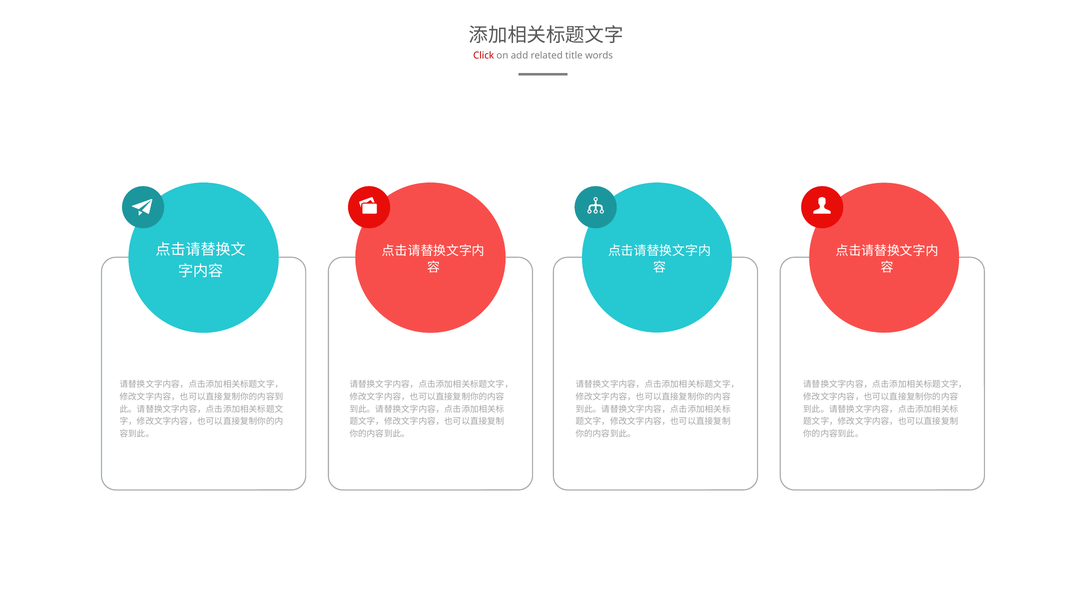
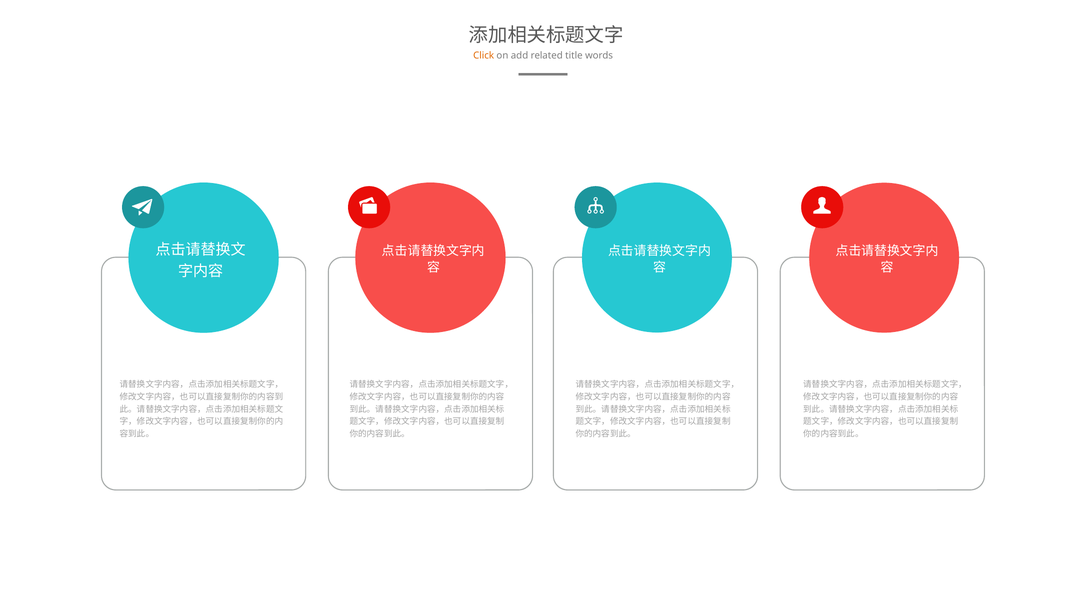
Click colour: red -> orange (484, 56)
